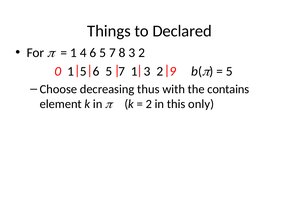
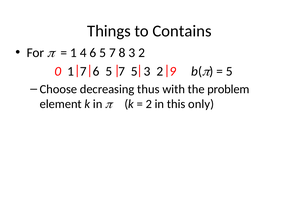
Declared: Declared -> Contains (182, 31)
1 5: 5 -> 7 (83, 71)
7 1: 1 -> 5 (134, 71)
contains: contains -> problem (228, 89)
